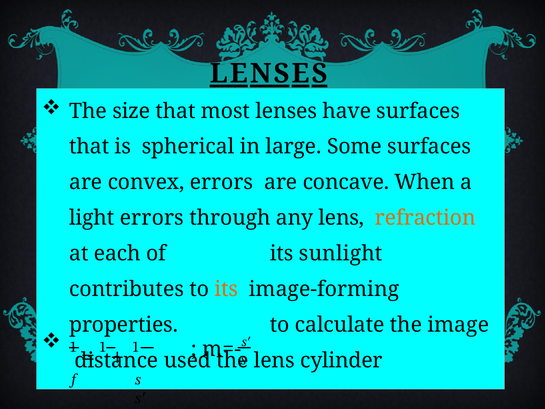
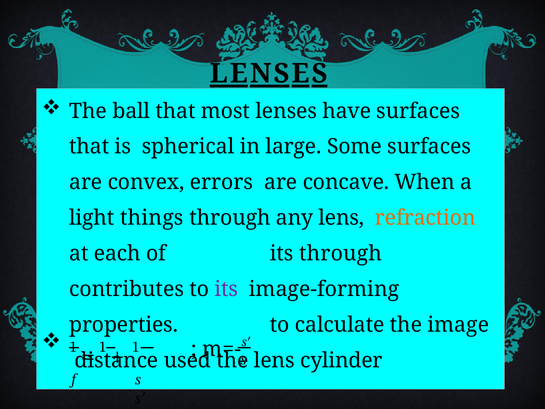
size: size -> ball (131, 111)
light errors: errors -> things (152, 218)
its sunlight: sunlight -> through (341, 253)
its colour: orange -> purple (226, 289)
